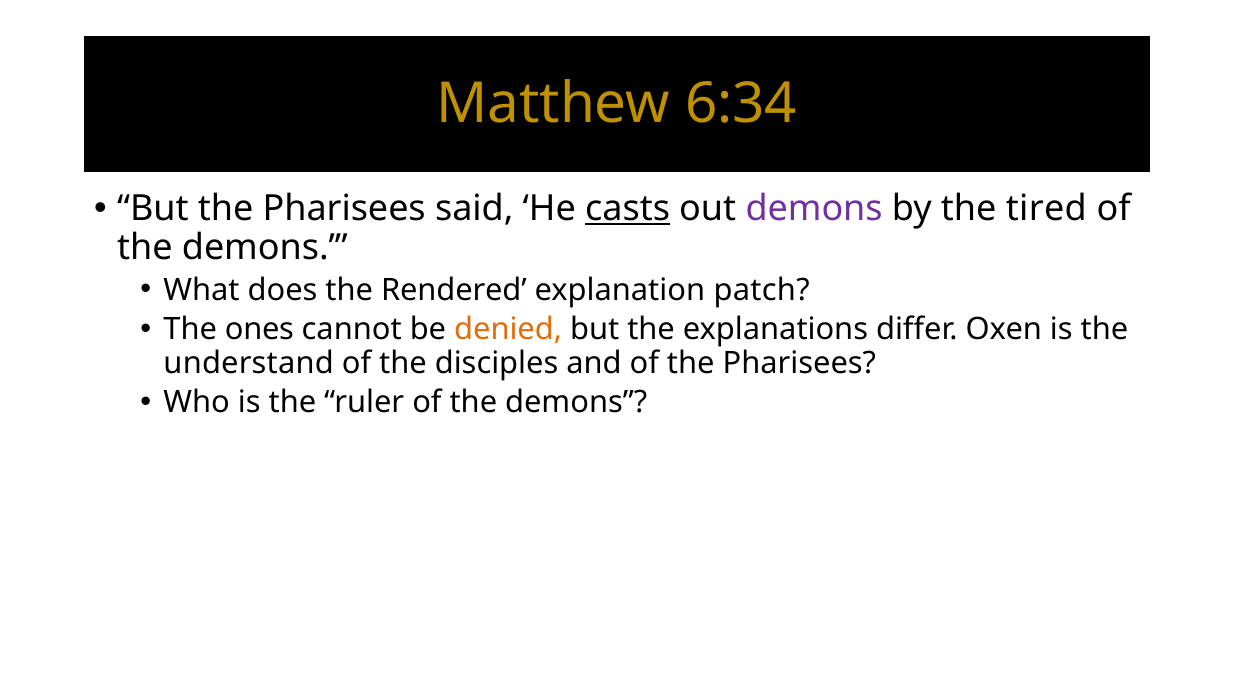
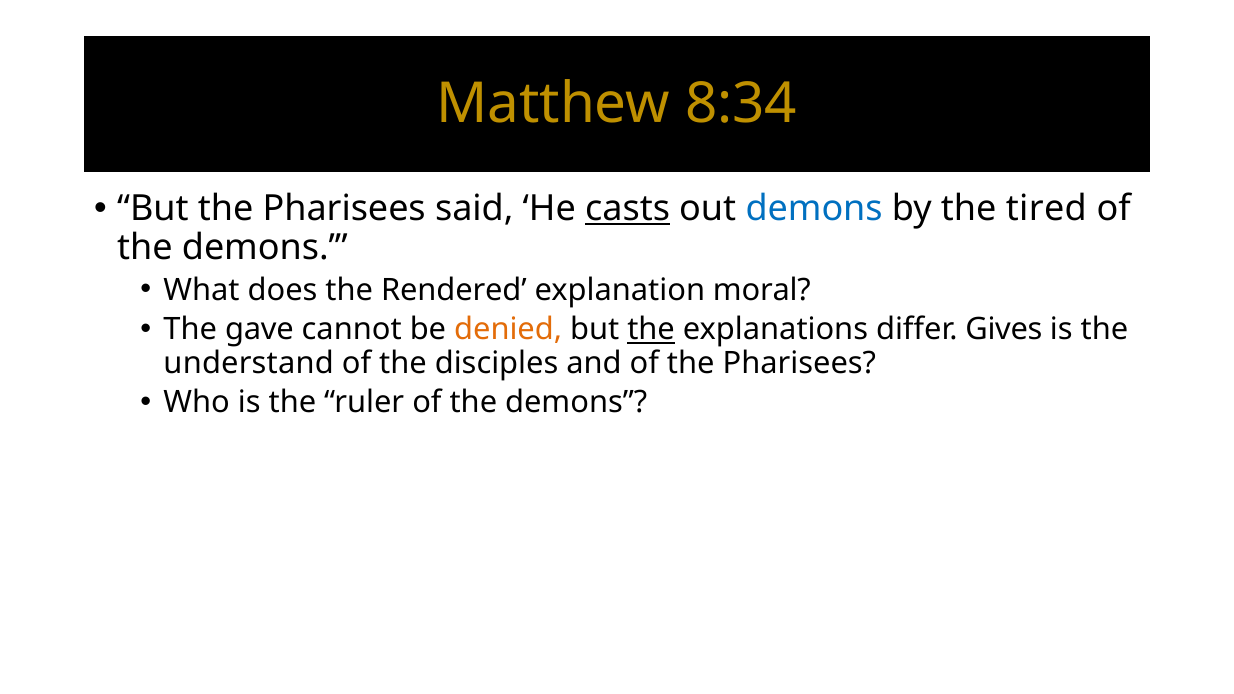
6:34: 6:34 -> 8:34 (741, 104)
demons colour: purple -> blue (814, 209)
patch: patch -> moral (762, 290)
ones: ones -> gave (259, 330)
the underline: none -> present (651, 330)
Oxen: Oxen -> Gives (1004, 330)
